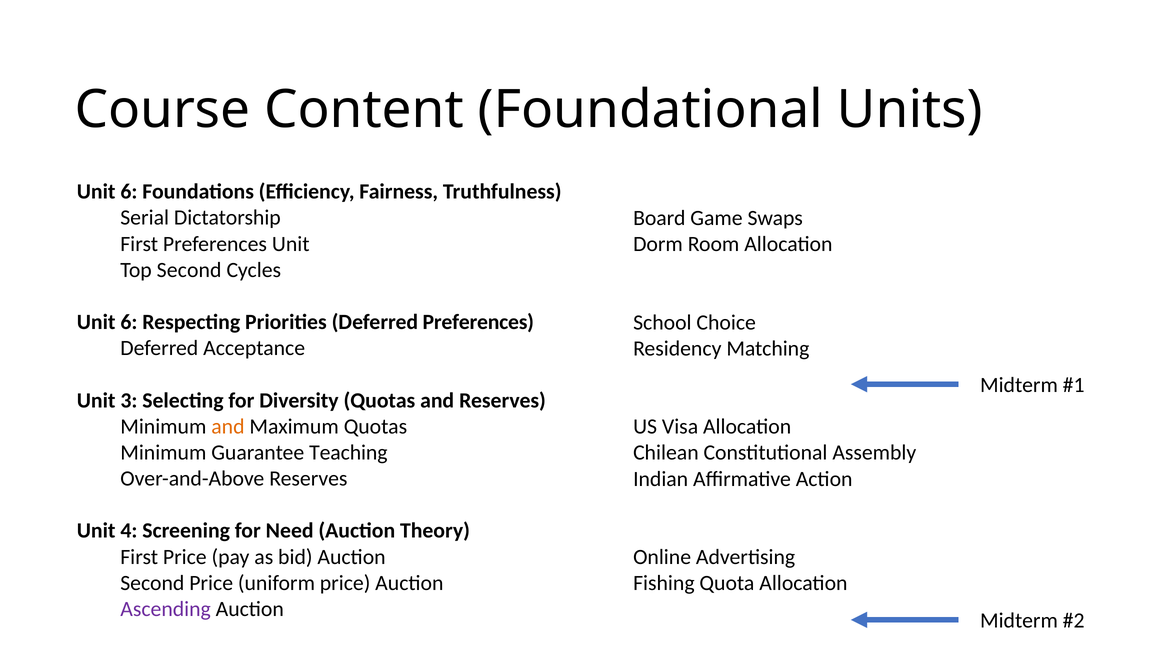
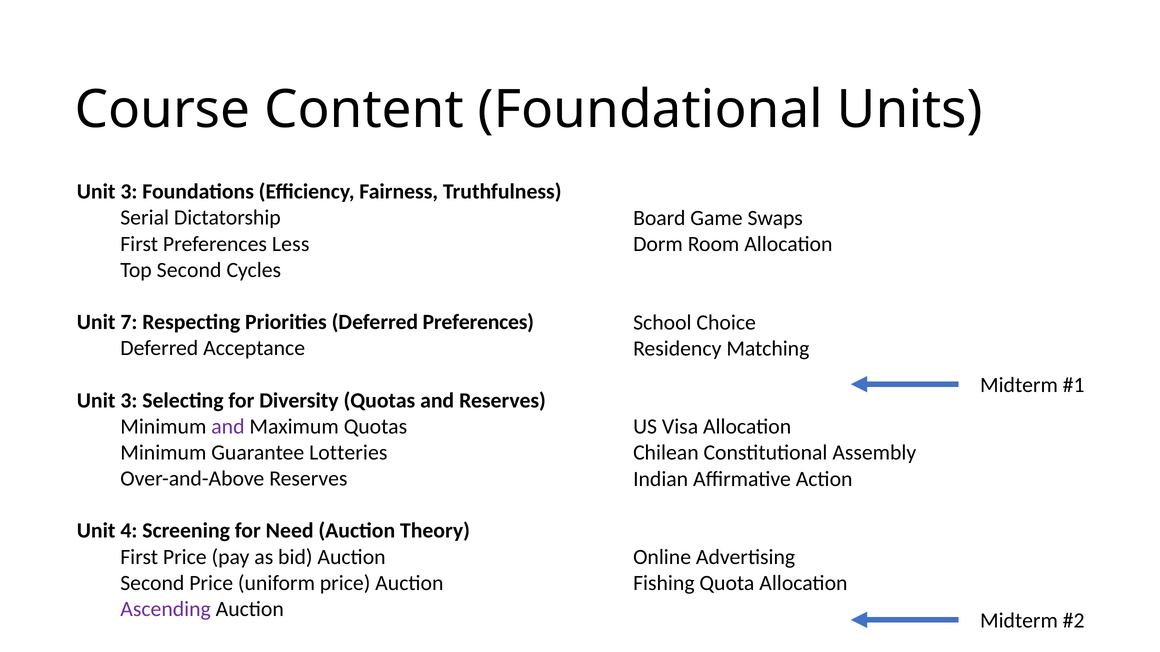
6: 6 -> 3 (129, 192)
Preferences Unit: Unit -> Less (291, 244)
6: 6 -> 7 (129, 322)
and colour: orange -> purple (228, 427)
Teaching: Teaching -> Lotteries (348, 453)
